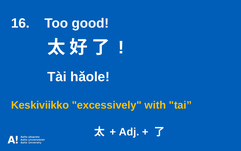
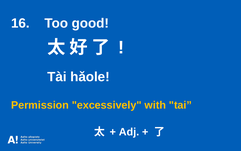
Keskiviikko: Keskiviikko -> Permission (40, 105)
